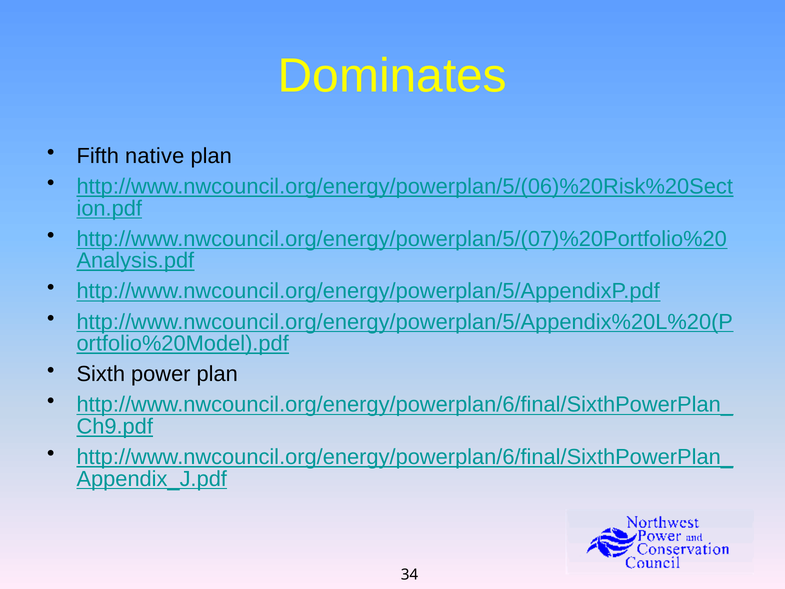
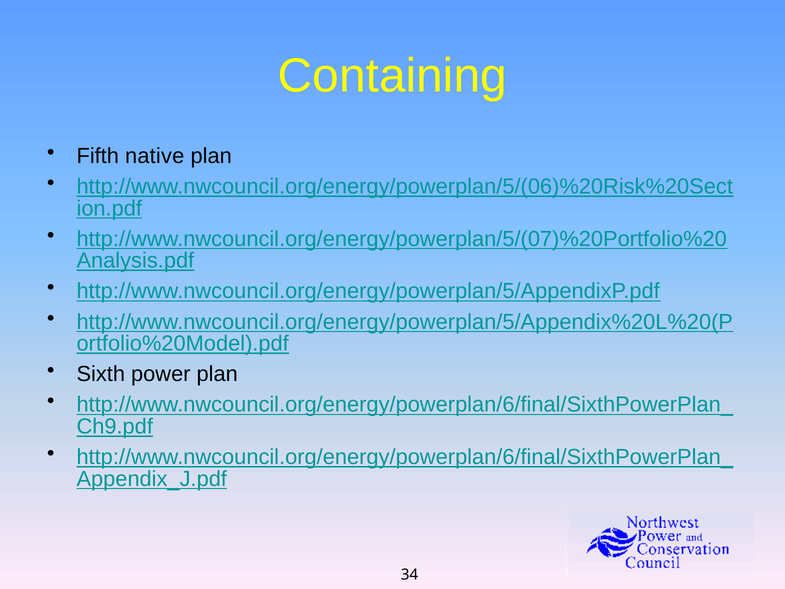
Dominates: Dominates -> Containing (392, 76)
